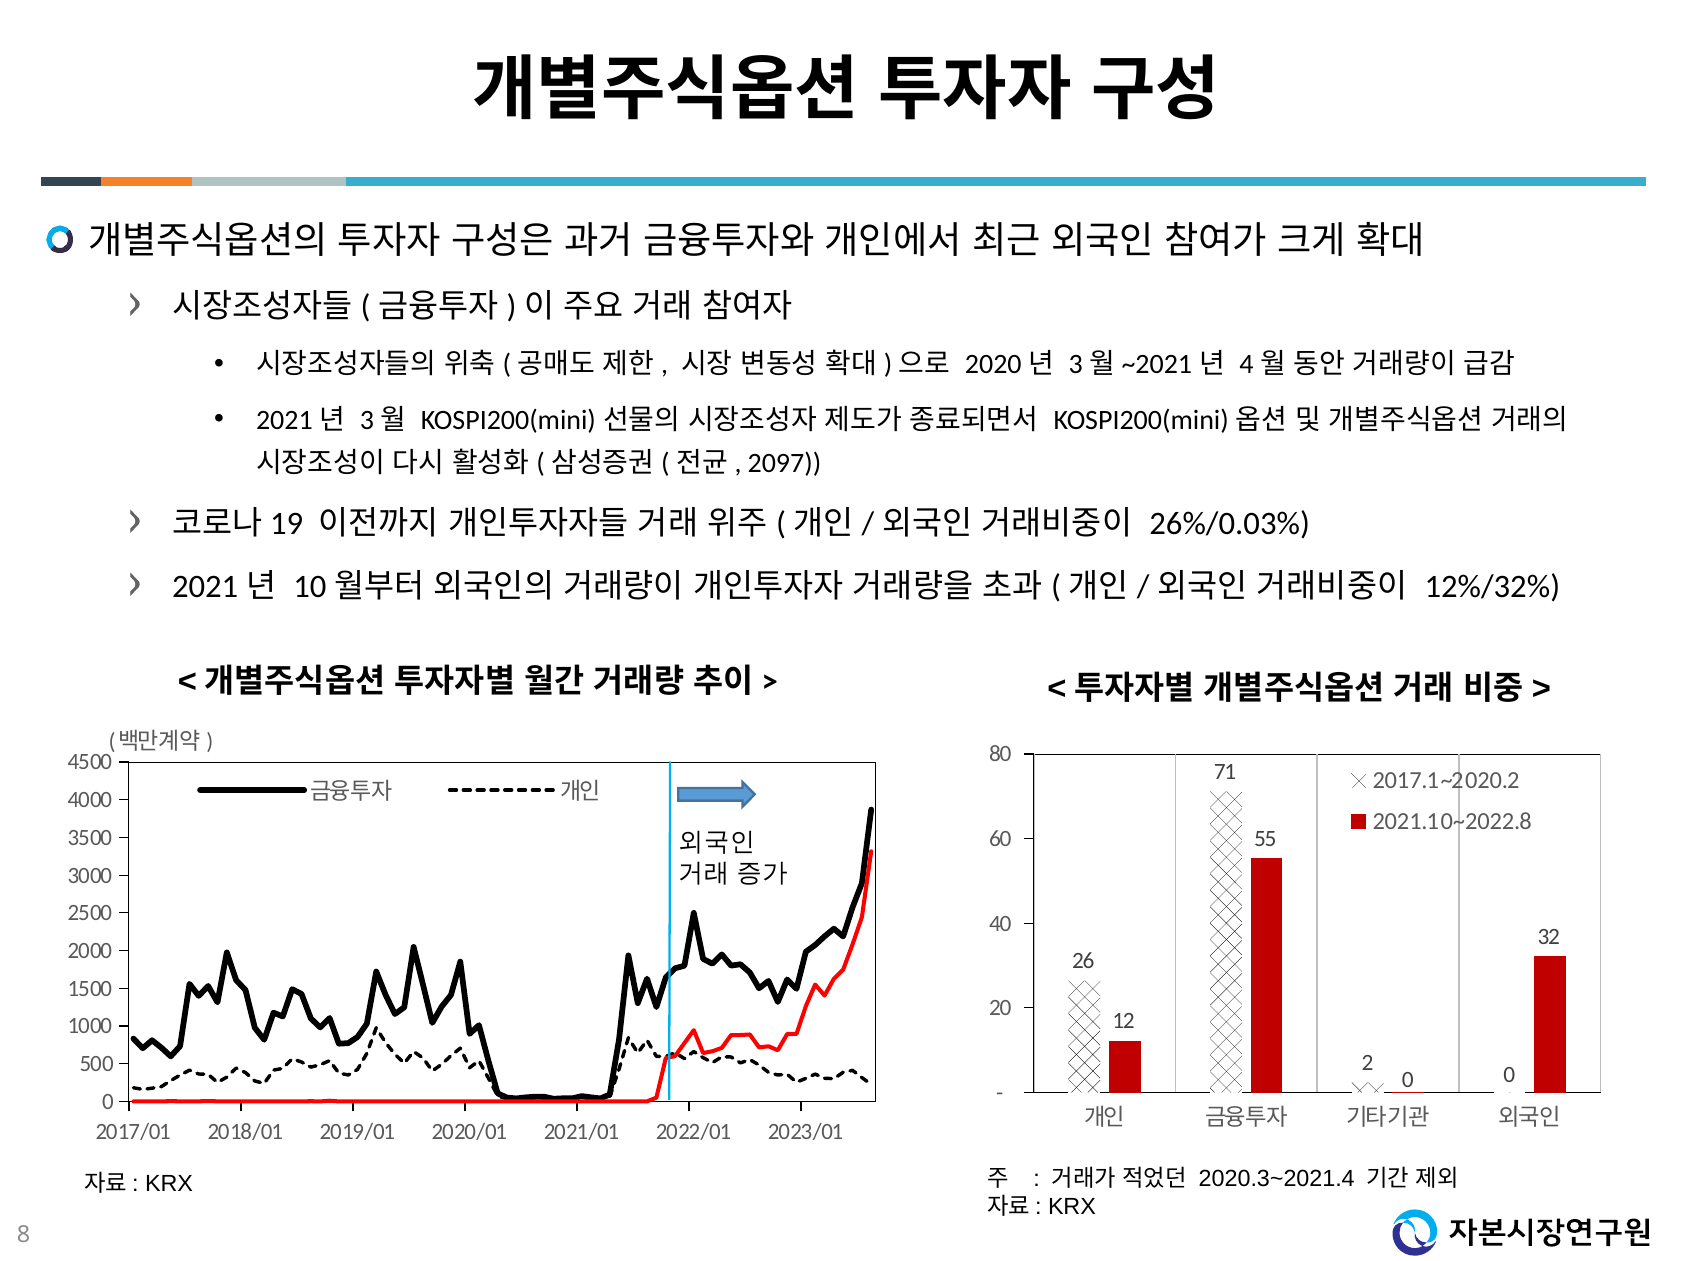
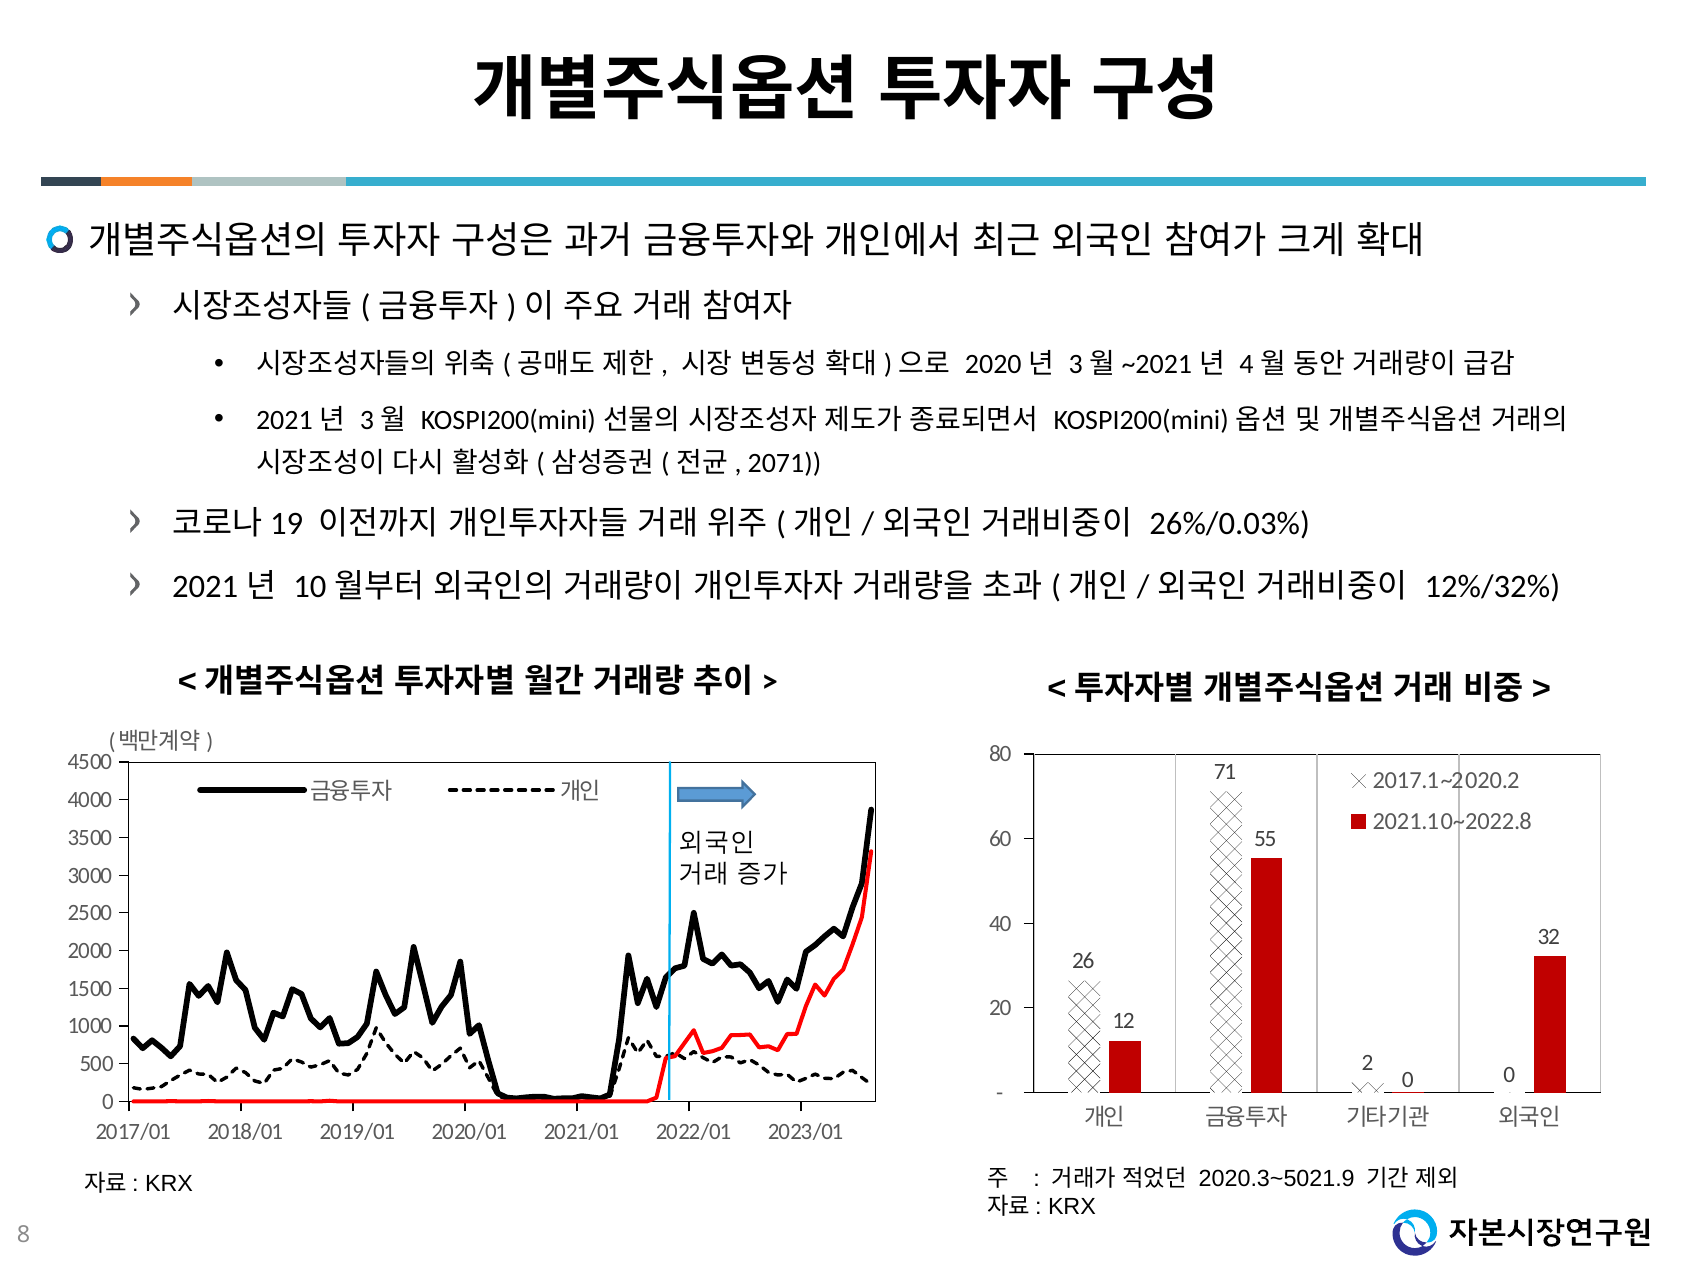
2097: 2097 -> 2071 (784, 463)
2020.3~2021.4: 2020.3~2021.4 -> 2020.3~5021.9 (1277, 1179)
